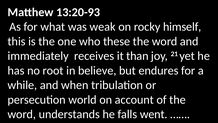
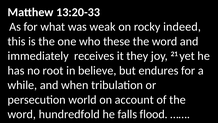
13:20-93: 13:20-93 -> 13:20-33 (78, 12)
himself: himself -> indeed (182, 27)
than: than -> they (137, 56)
understands: understands -> hundredfold (69, 114)
went: went -> flood (154, 114)
